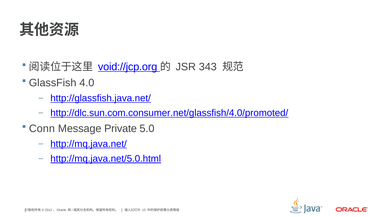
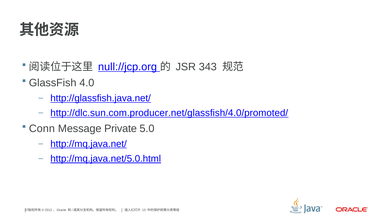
void://jcp.org: void://jcp.org -> null://jcp.org (127, 67)
http://dlc.sun.com.consumer.net/glassfish/4.0/promoted/: http://dlc.sun.com.consumer.net/glassfish/4.0/promoted/ -> http://dlc.sun.com.producer.net/glassfish/4.0/promoted/ (169, 113)
